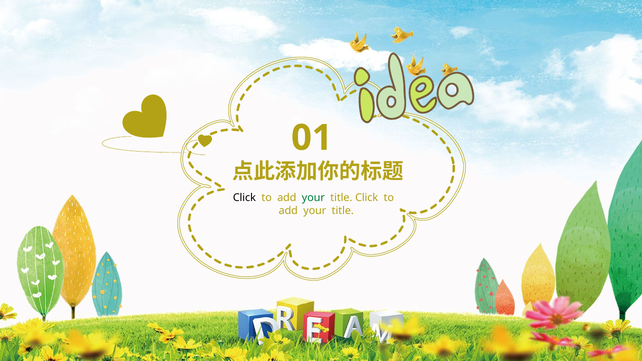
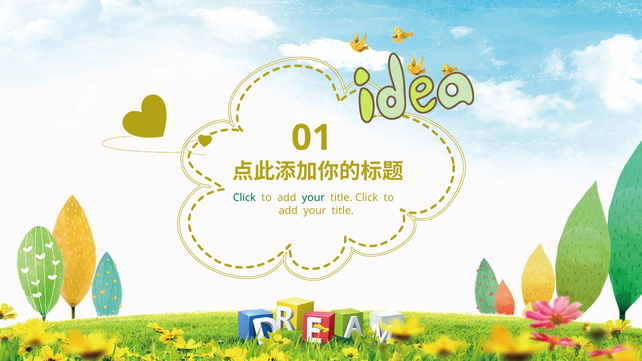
Click colour: black -> green (244, 198)
